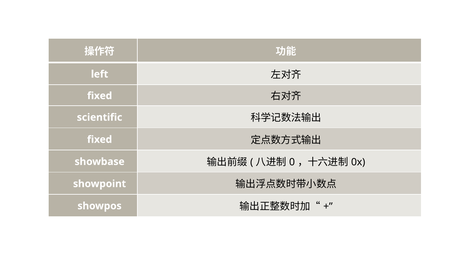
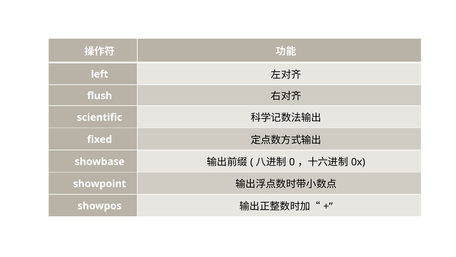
fixed: fixed -> flush (100, 96)
